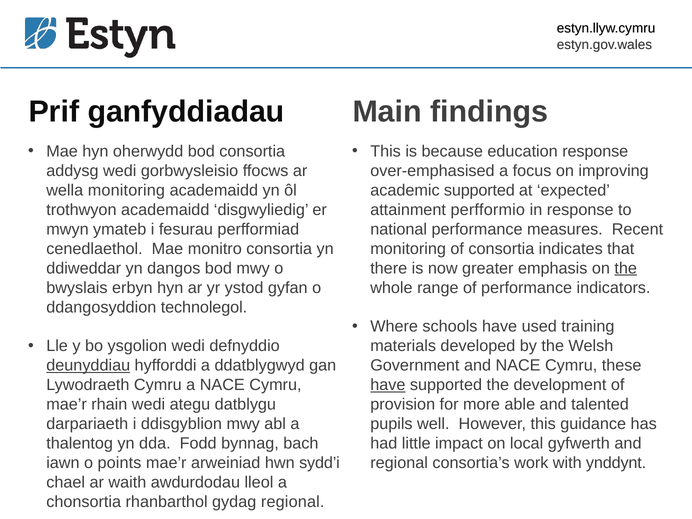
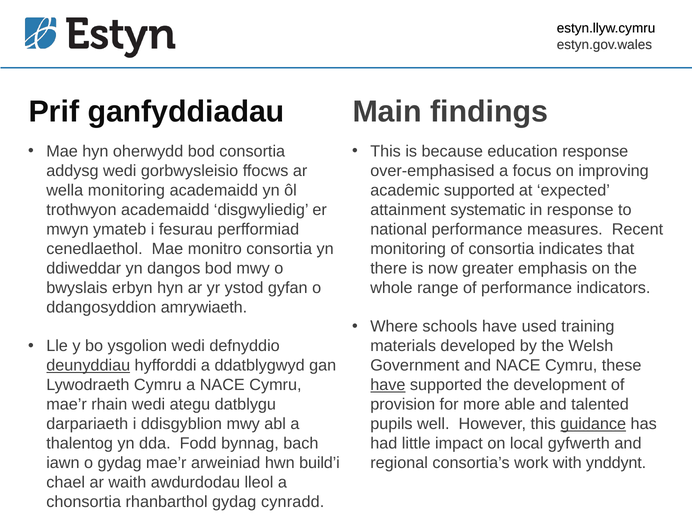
perfformio: perfformio -> systematic (488, 210)
the underline: present -> none (626, 268)
technolegol: technolegol -> amrywiaeth (204, 307)
guidance underline: none -> present (593, 424)
o points: points -> gydag (120, 463)
sydd’i: sydd’i -> build’i (319, 463)
gydag regional: regional -> cynradd (293, 502)
